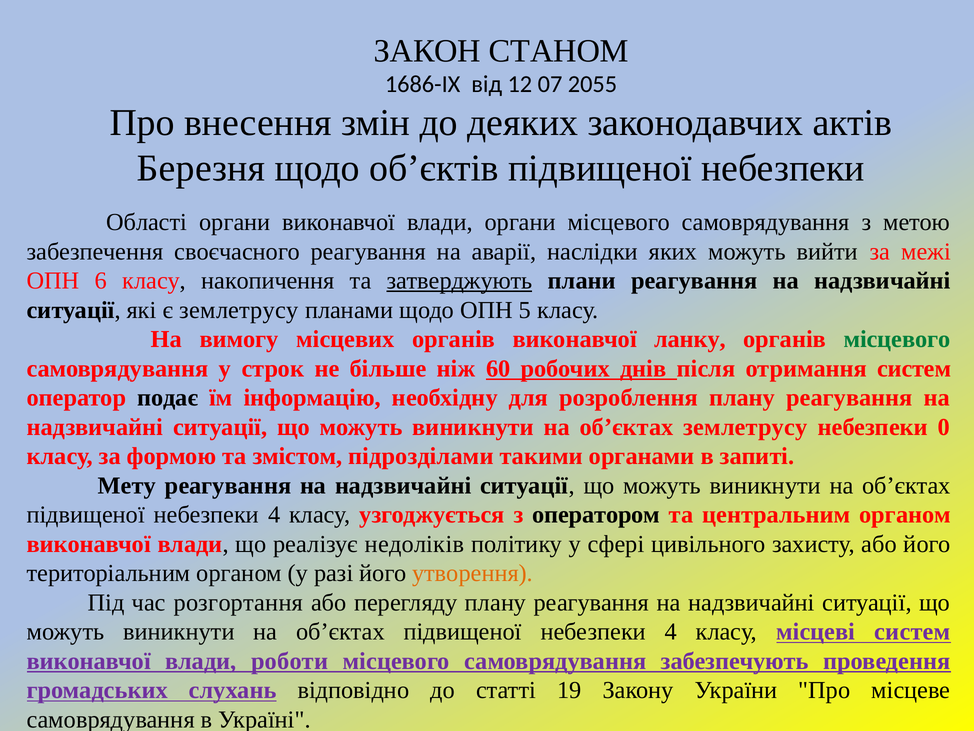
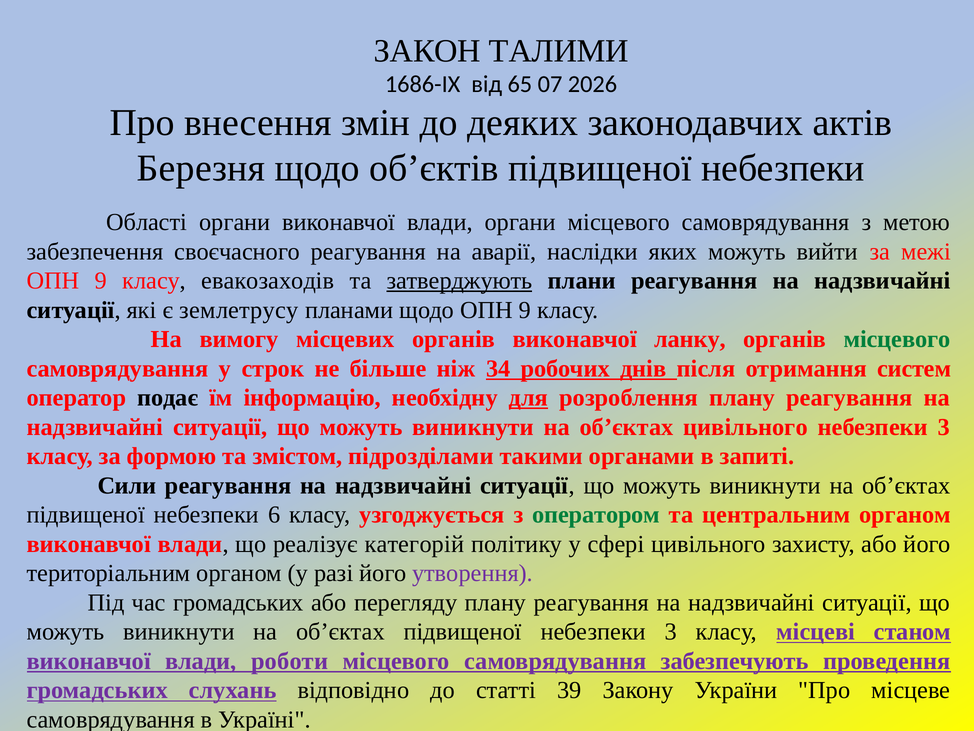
СТАНОМ: СТАНОМ -> ТАЛИМИ (559, 51)
12: 12 -> 65 (520, 84)
2055: 2055 -> 2026 (592, 84)
6: 6 -> 9 (101, 281)
накопичення: накопичення -> евакозаходів (268, 281)
щодо ОПН 5: 5 -> 9 (525, 310)
60: 60 -> 34 (498, 368)
для underline: none -> present (528, 398)
об’єктах землетрусу: землетрусу -> цивільного (745, 427)
0: 0 -> 3 (944, 427)
Мету: Мету -> Сили (127, 485)
4: 4 -> 6 (274, 514)
оператором colour: black -> green (596, 514)
недоліків: недоліків -> категорій (414, 544)
утворення colour: orange -> purple (473, 573)
час розгортання: розгортання -> громадських (238, 602)
4: 4 -> 3 (671, 631)
місцеві систем: систем -> станом (913, 631)
19: 19 -> 39 (569, 690)
